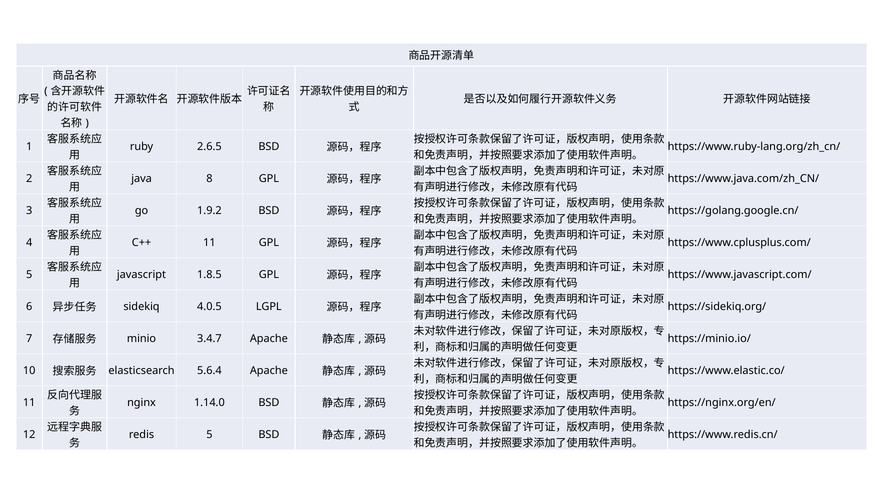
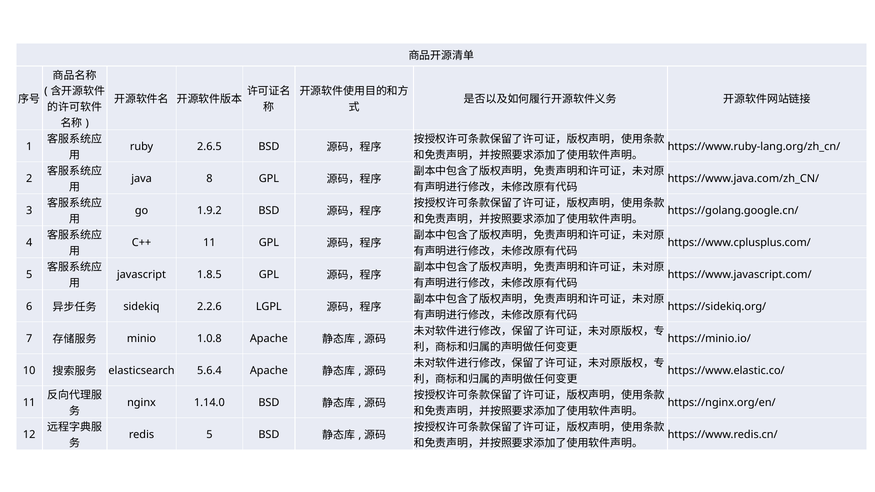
4.0.5: 4.0.5 -> 2.2.6 (209, 307)
3.4.7: 3.4.7 -> 1.0.8 (209, 339)
